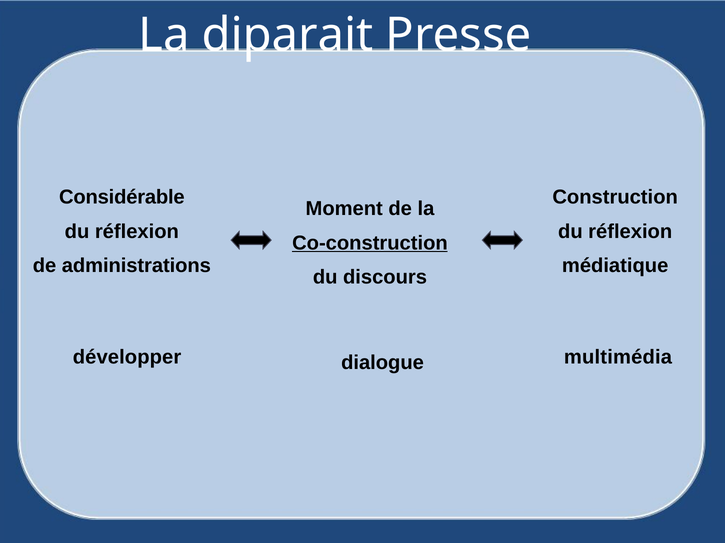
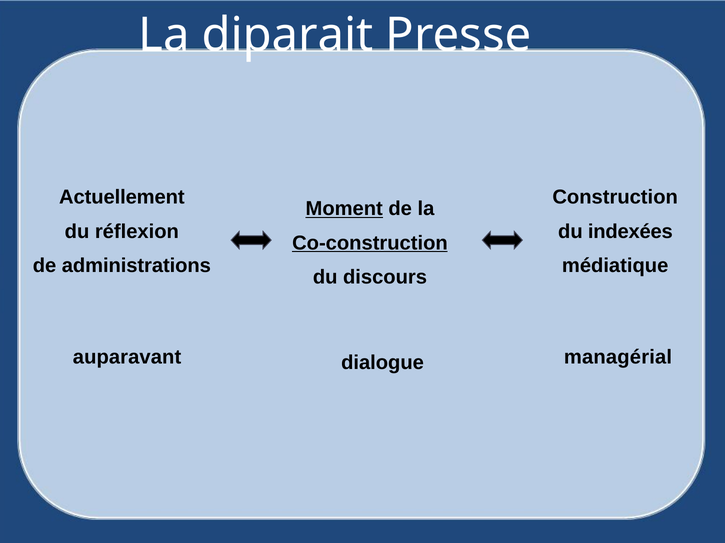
Considérable: Considérable -> Actuellement (122, 198)
Moment underline: none -> present (344, 209)
réflexion: réflexion -> indexées (630, 232)
développer: développer -> auparavant (127, 357)
multimédia: multimédia -> managérial (618, 357)
